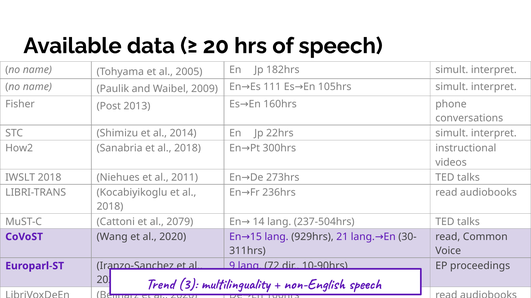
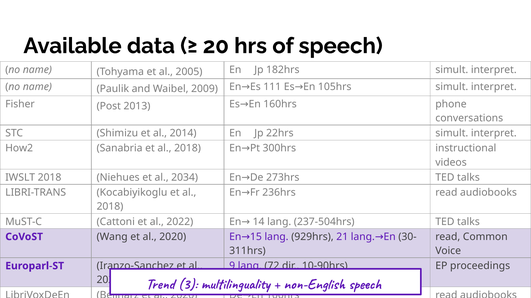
2011: 2011 -> 2034 (185, 178)
2079: 2079 -> 2022 (180, 222)
